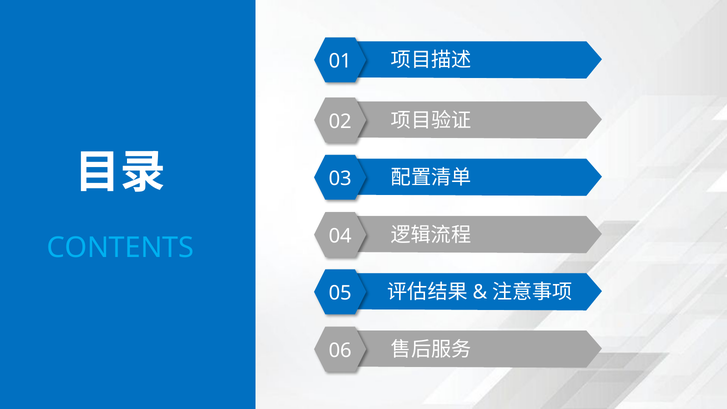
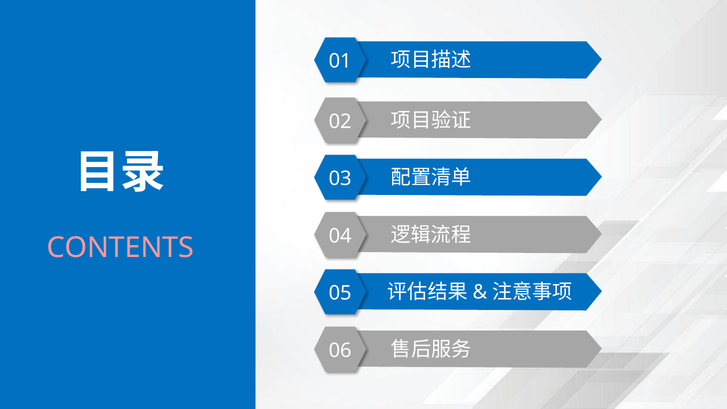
CONTENTS colour: light blue -> pink (120, 247)
